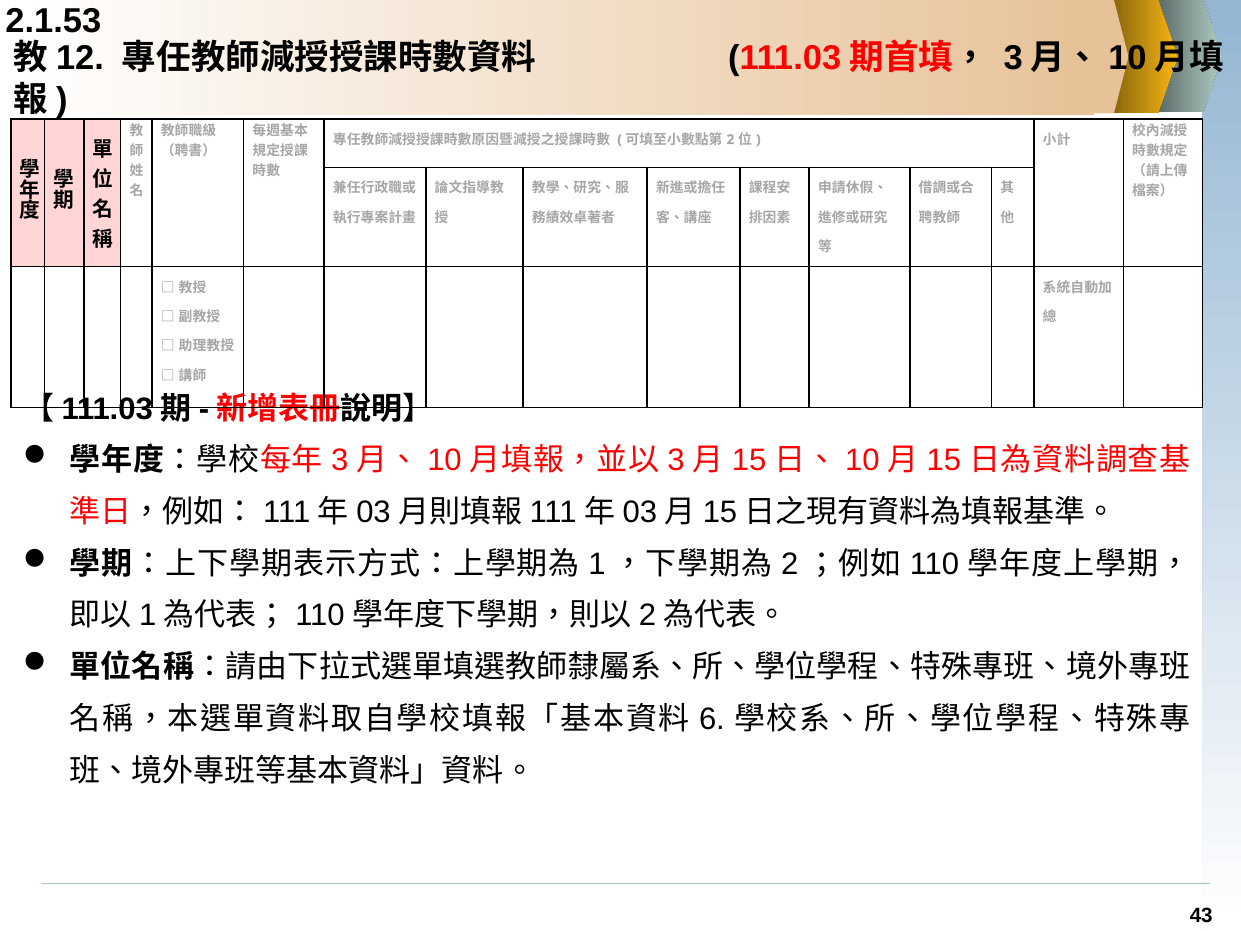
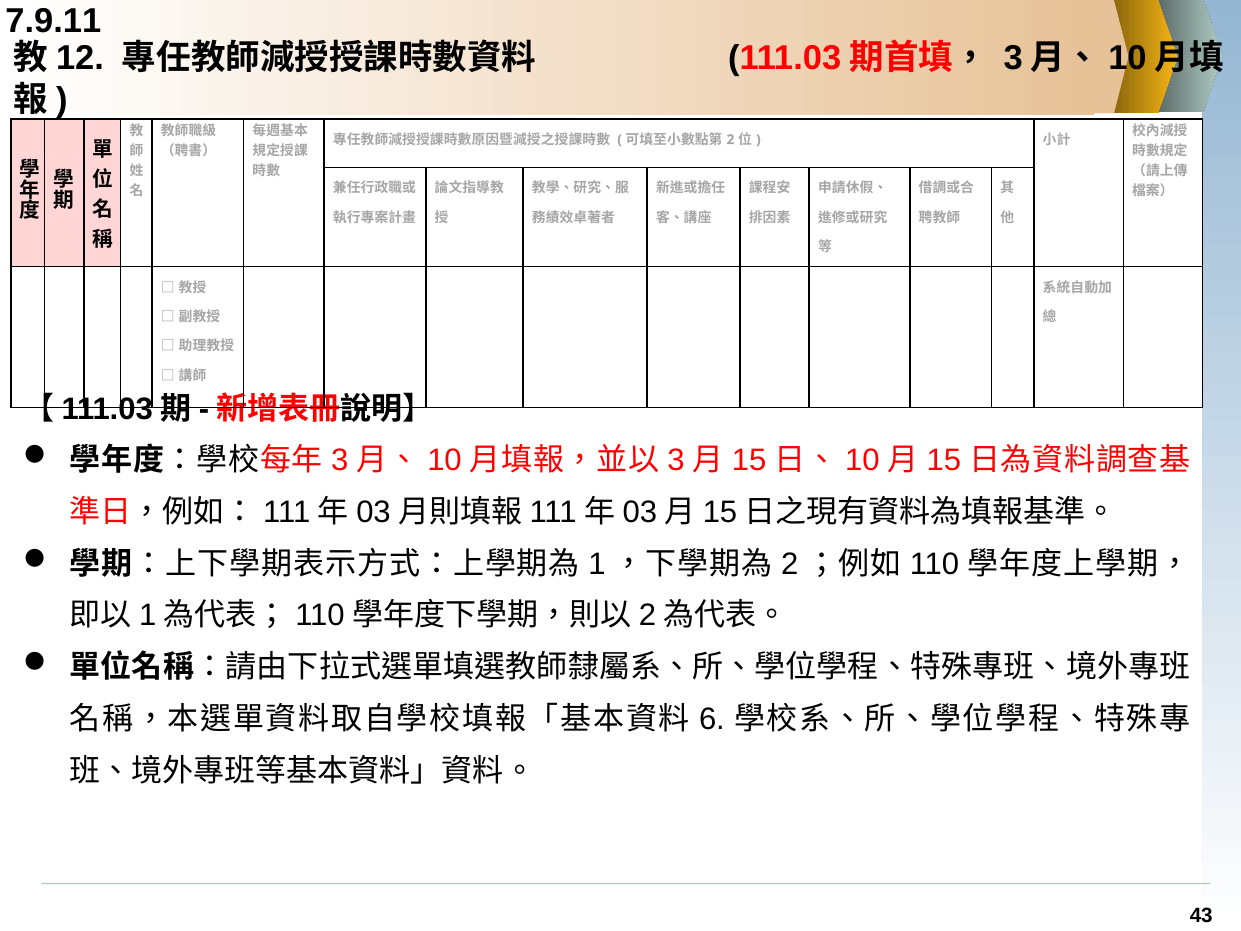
2.1.53: 2.1.53 -> 7.9.11 (53, 21)
